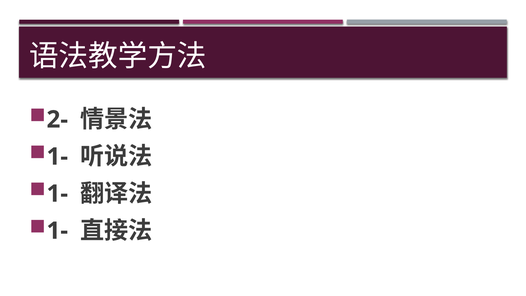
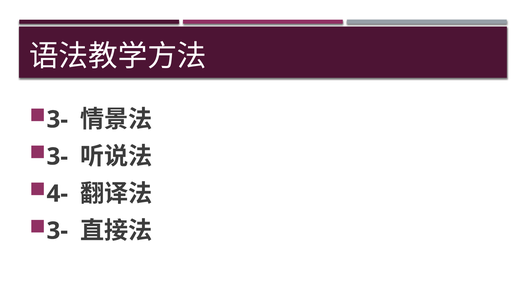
2-: 2- -> 3- (57, 119)
1-: 1- -> 3- (57, 157)
1-: 1- -> 4- (57, 194)
1-: 1- -> 3- (57, 231)
